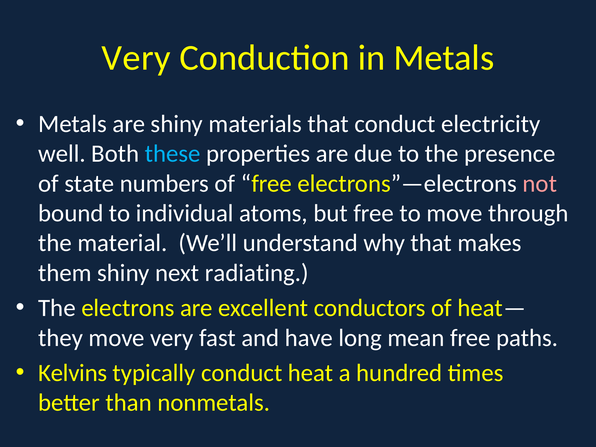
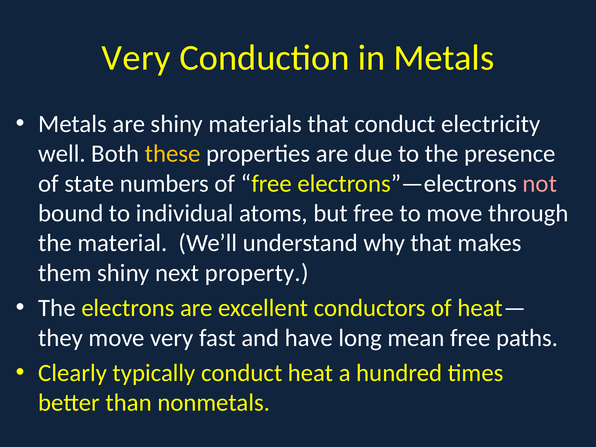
these colour: light blue -> yellow (173, 154)
radiating: radiating -> property (257, 273)
Kelvins: Kelvins -> Clearly (73, 373)
